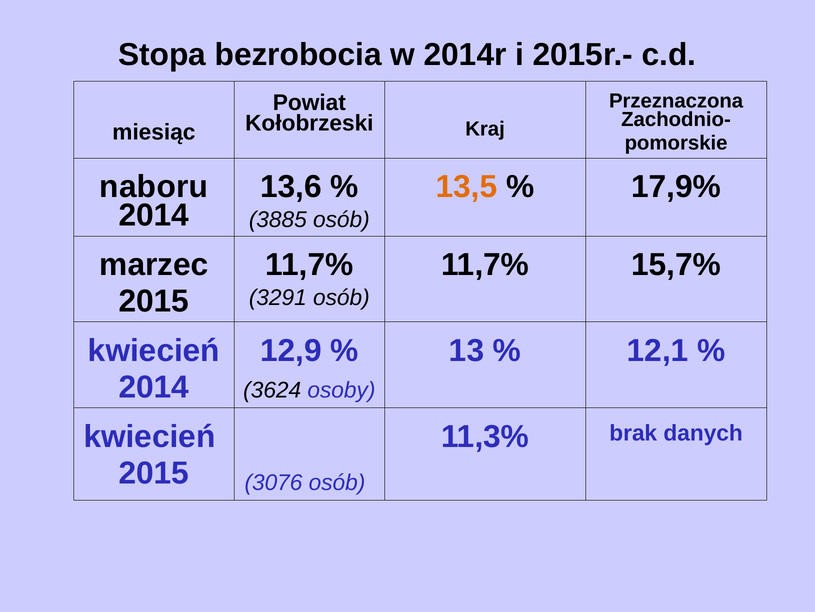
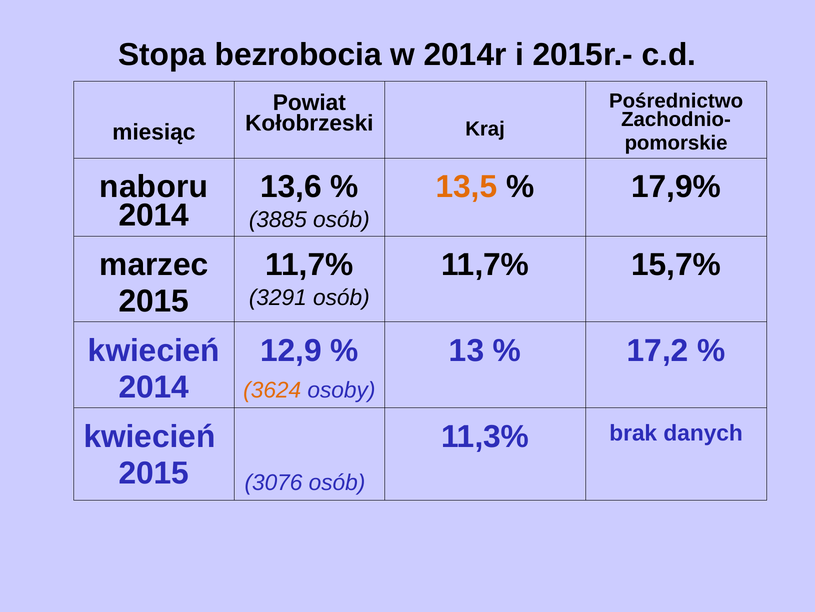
Przeznaczona: Przeznaczona -> Pośrednictwo (676, 101)
12,1: 12,1 -> 17,2 (658, 350)
3624 colour: black -> orange (272, 390)
